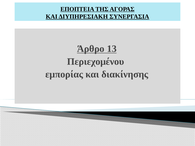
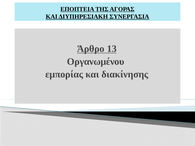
Περιεχομένου: Περιεχομένου -> Οργανωμένου (96, 62)
